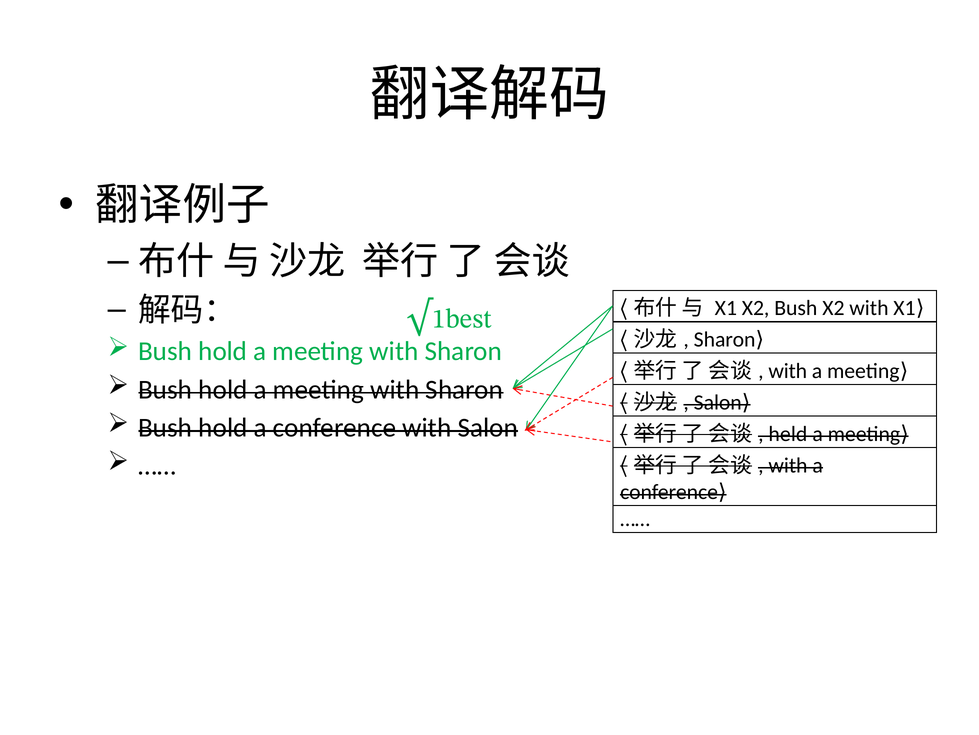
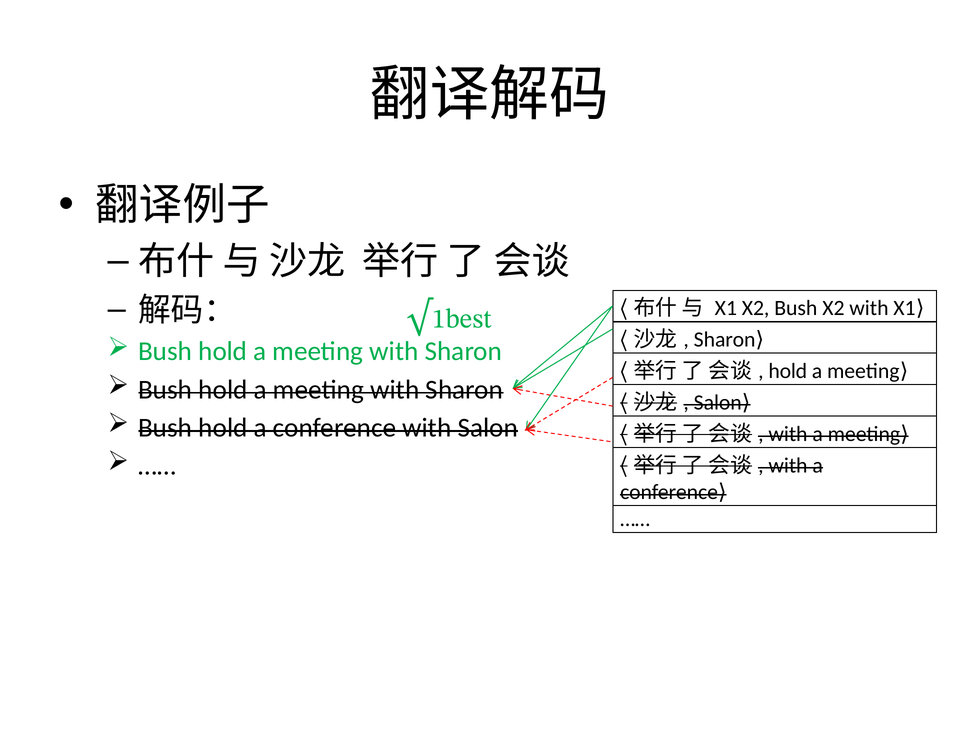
with: with -> hold (788, 371)
held: held -> with (788, 433)
